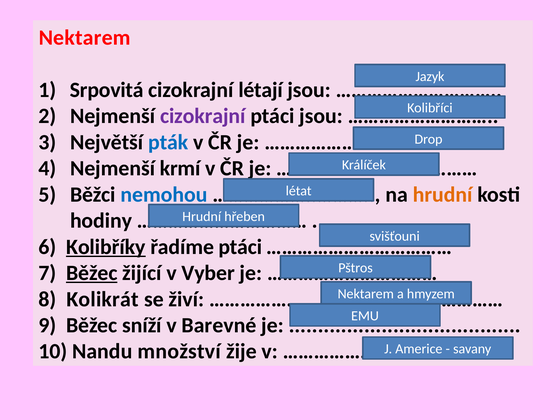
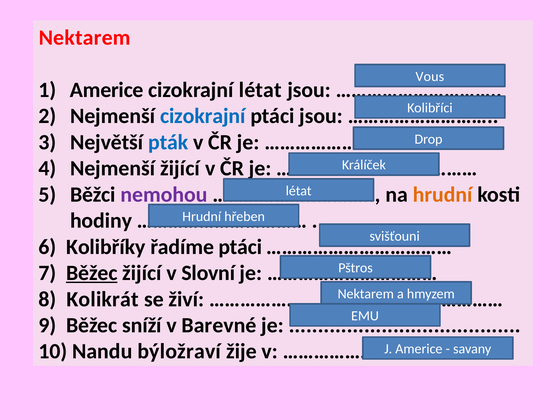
Jazyk: Jazyk -> Vous (430, 77)
Srpovitá: Srpovitá -> Americe (107, 90)
cizokrajní létají: létají -> létat (260, 90)
cizokrajní colour: purple -> blue (203, 116)
Nejmenší krmí: krmí -> žijící (180, 168)
nemohou colour: blue -> purple (164, 195)
Kolibříky underline: present -> none (106, 247)
Vyber: Vyber -> Slovní (208, 273)
množství: množství -> býložraví (179, 351)
